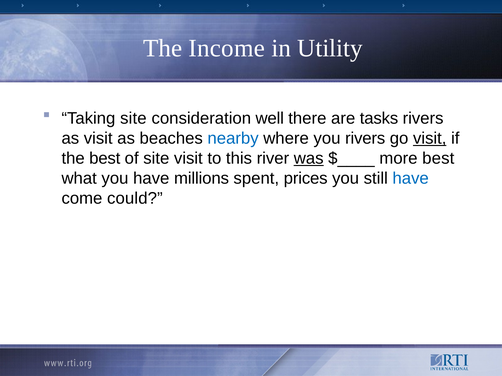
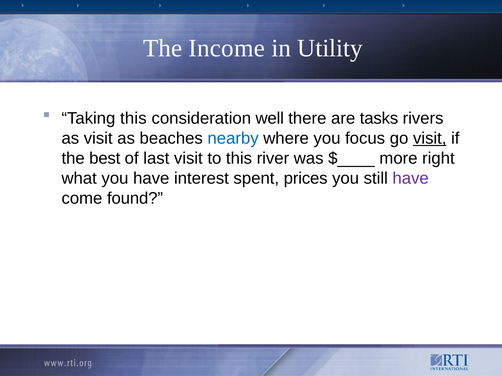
Taking site: site -> this (133, 118)
you rivers: rivers -> focus (365, 138)
of site: site -> last (156, 158)
was underline: present -> none (309, 158)
more best: best -> right (438, 158)
millions: millions -> interest (201, 179)
have colour: blue -> purple (411, 179)
could: could -> found (135, 199)
